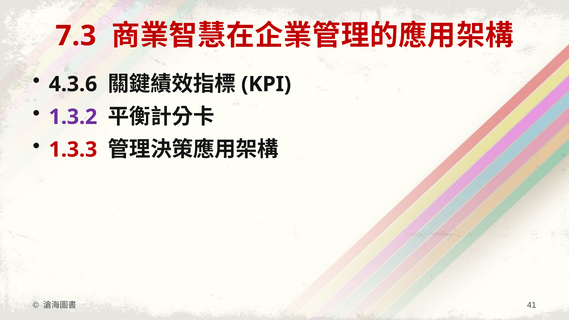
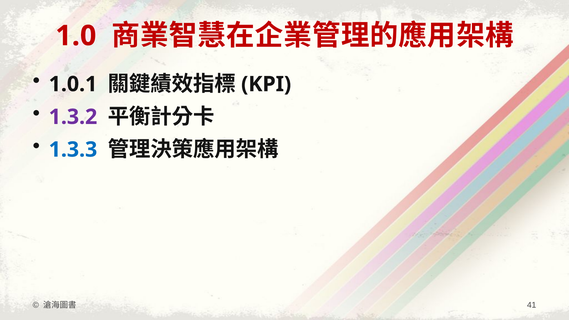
7.3: 7.3 -> 1.0 (76, 36)
4.3.6: 4.3.6 -> 1.0.1 (73, 84)
1.3.3 colour: red -> blue (73, 150)
